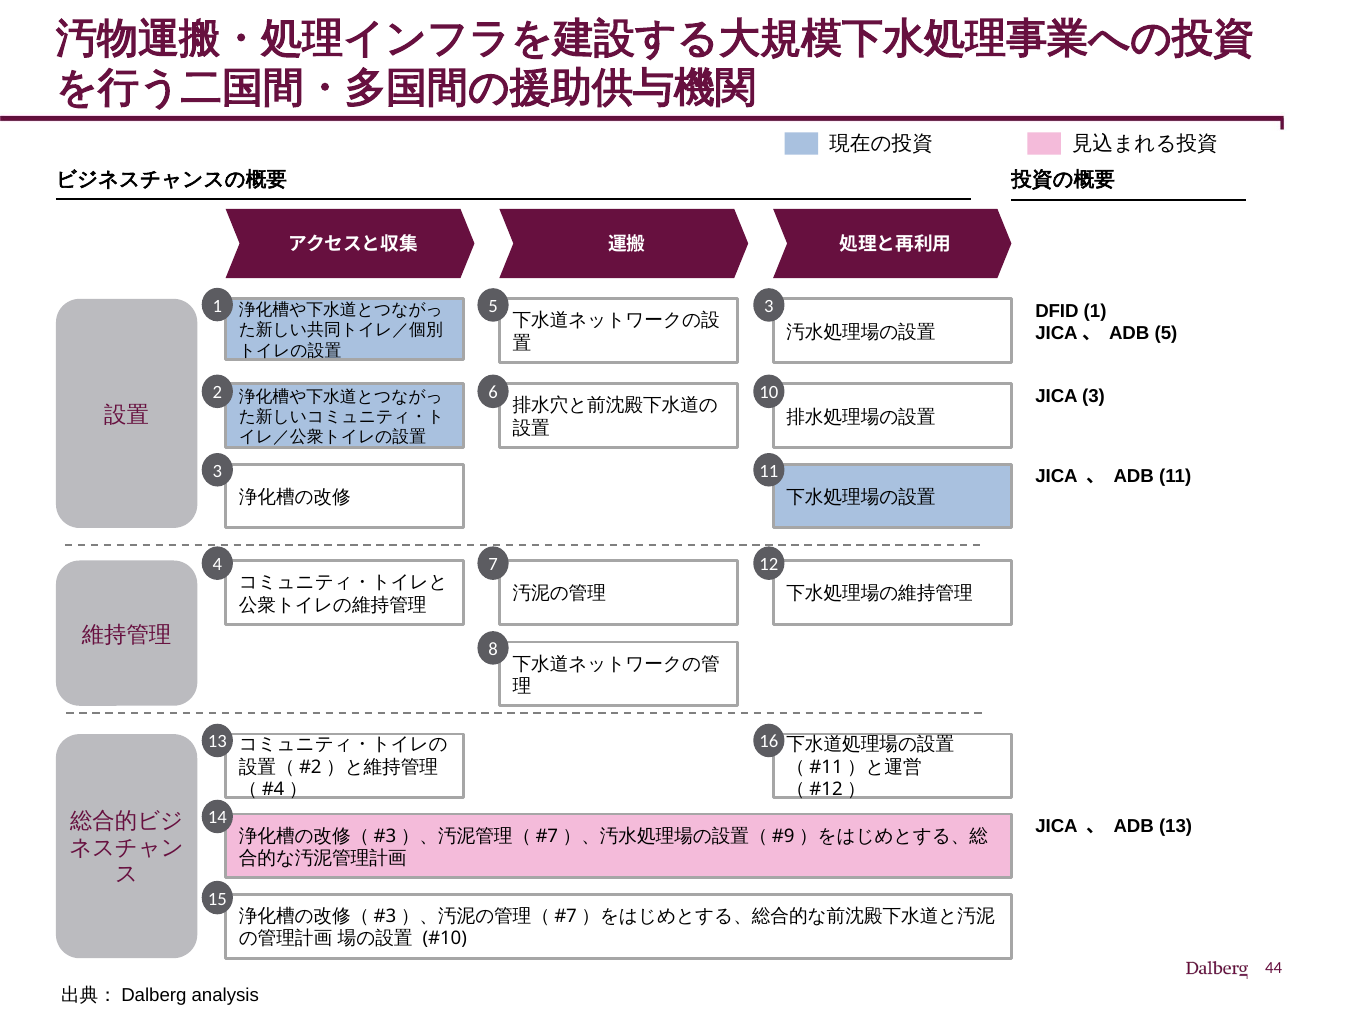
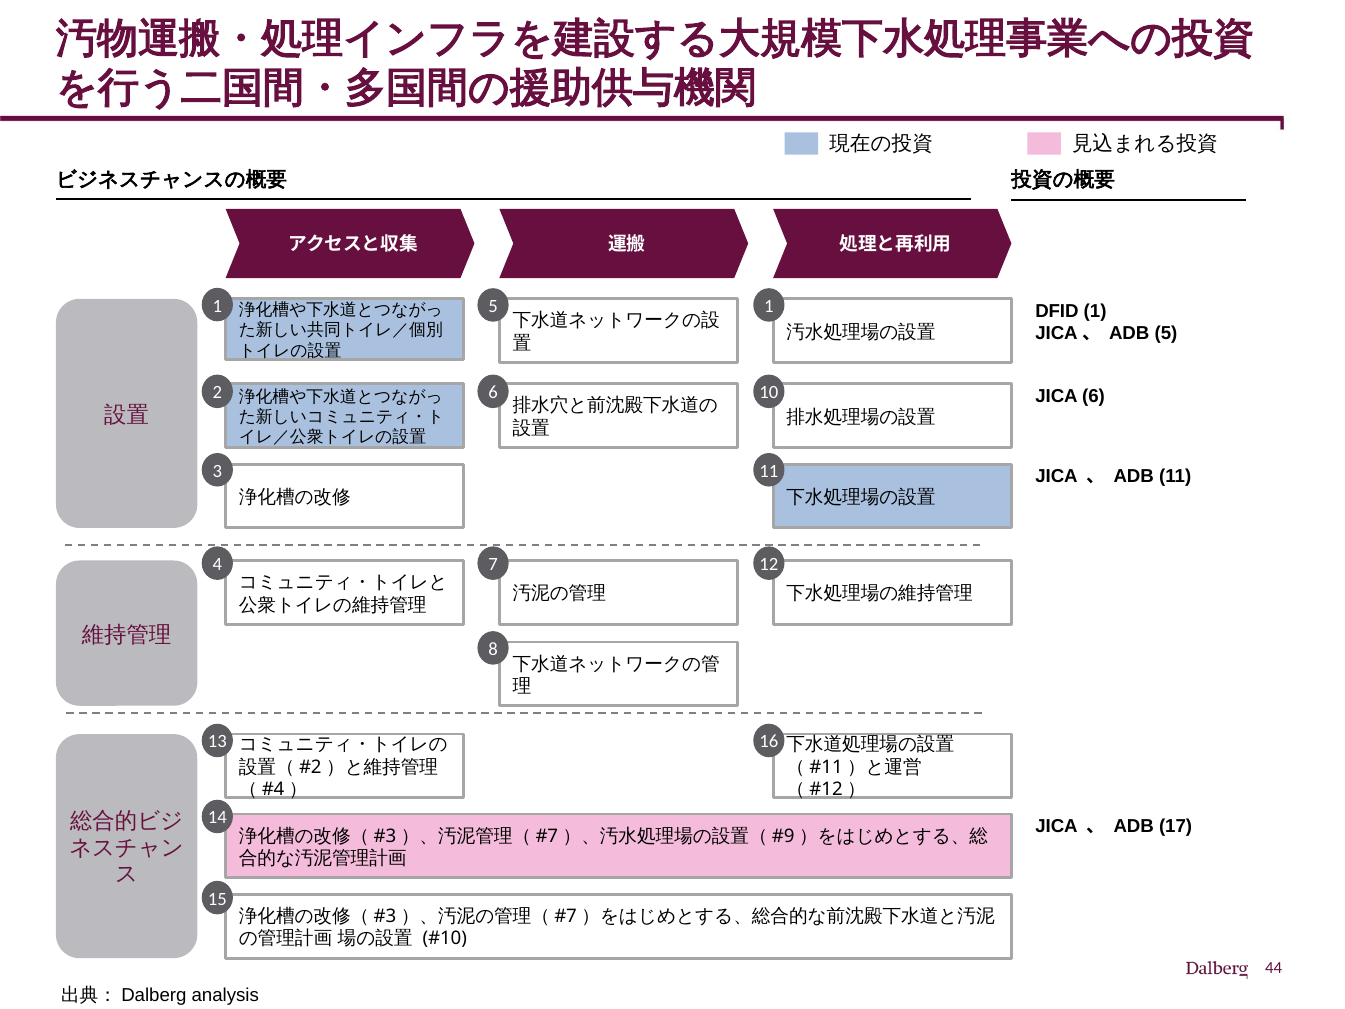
5 3: 3 -> 1 (769, 306)
JICA 3: 3 -> 6 (1093, 396)
ADB 13: 13 -> 17 (1176, 826)
